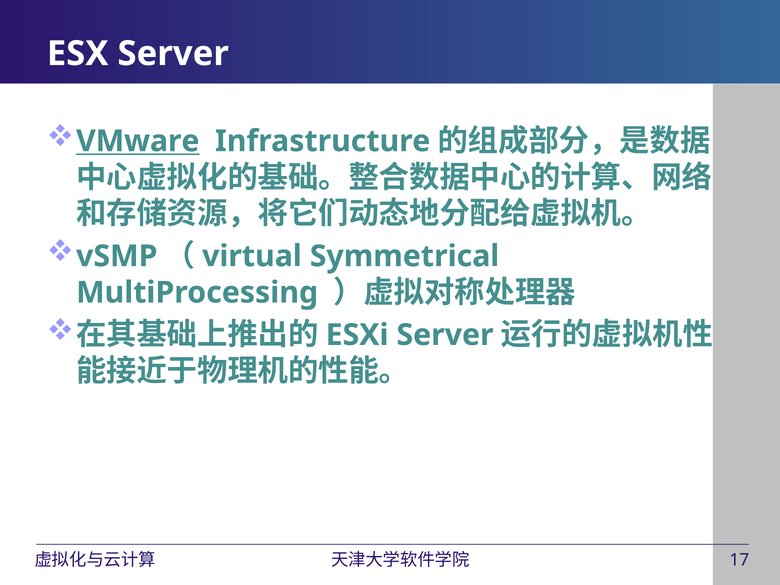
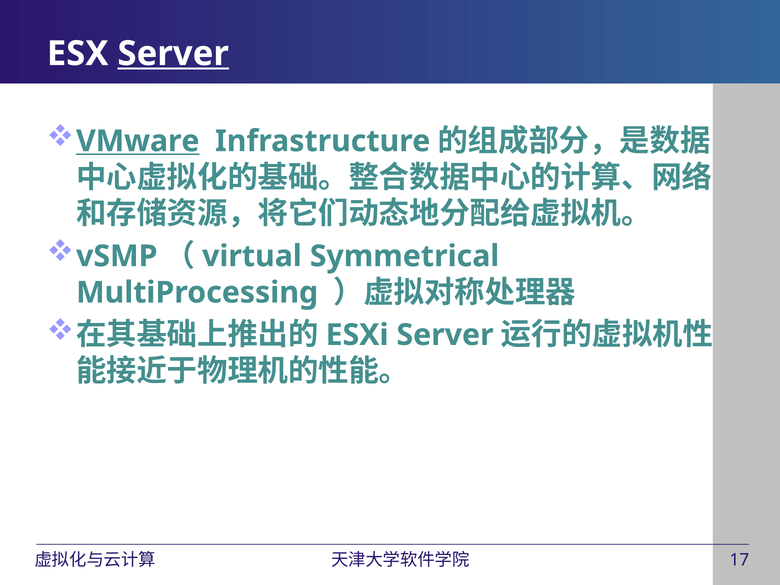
Server underline: none -> present (173, 54)
